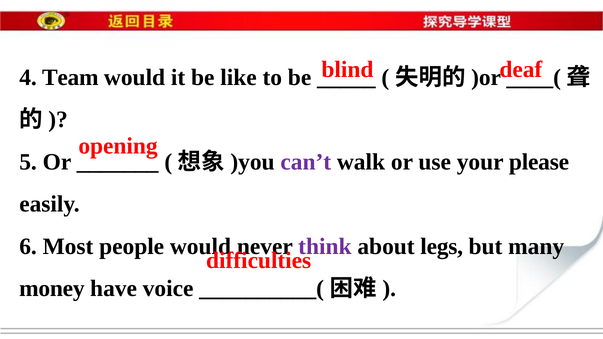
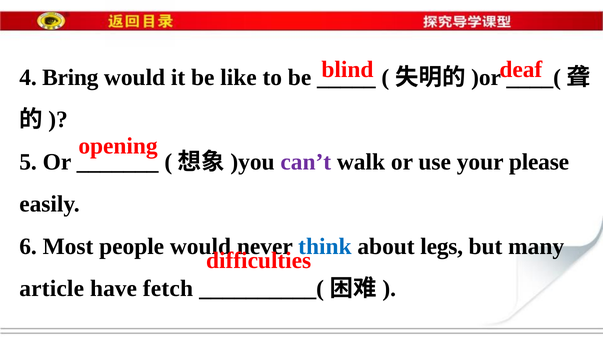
Team: Team -> Bring (70, 78)
think colour: purple -> blue (325, 246)
money: money -> article (52, 289)
voice: voice -> fetch (168, 289)
